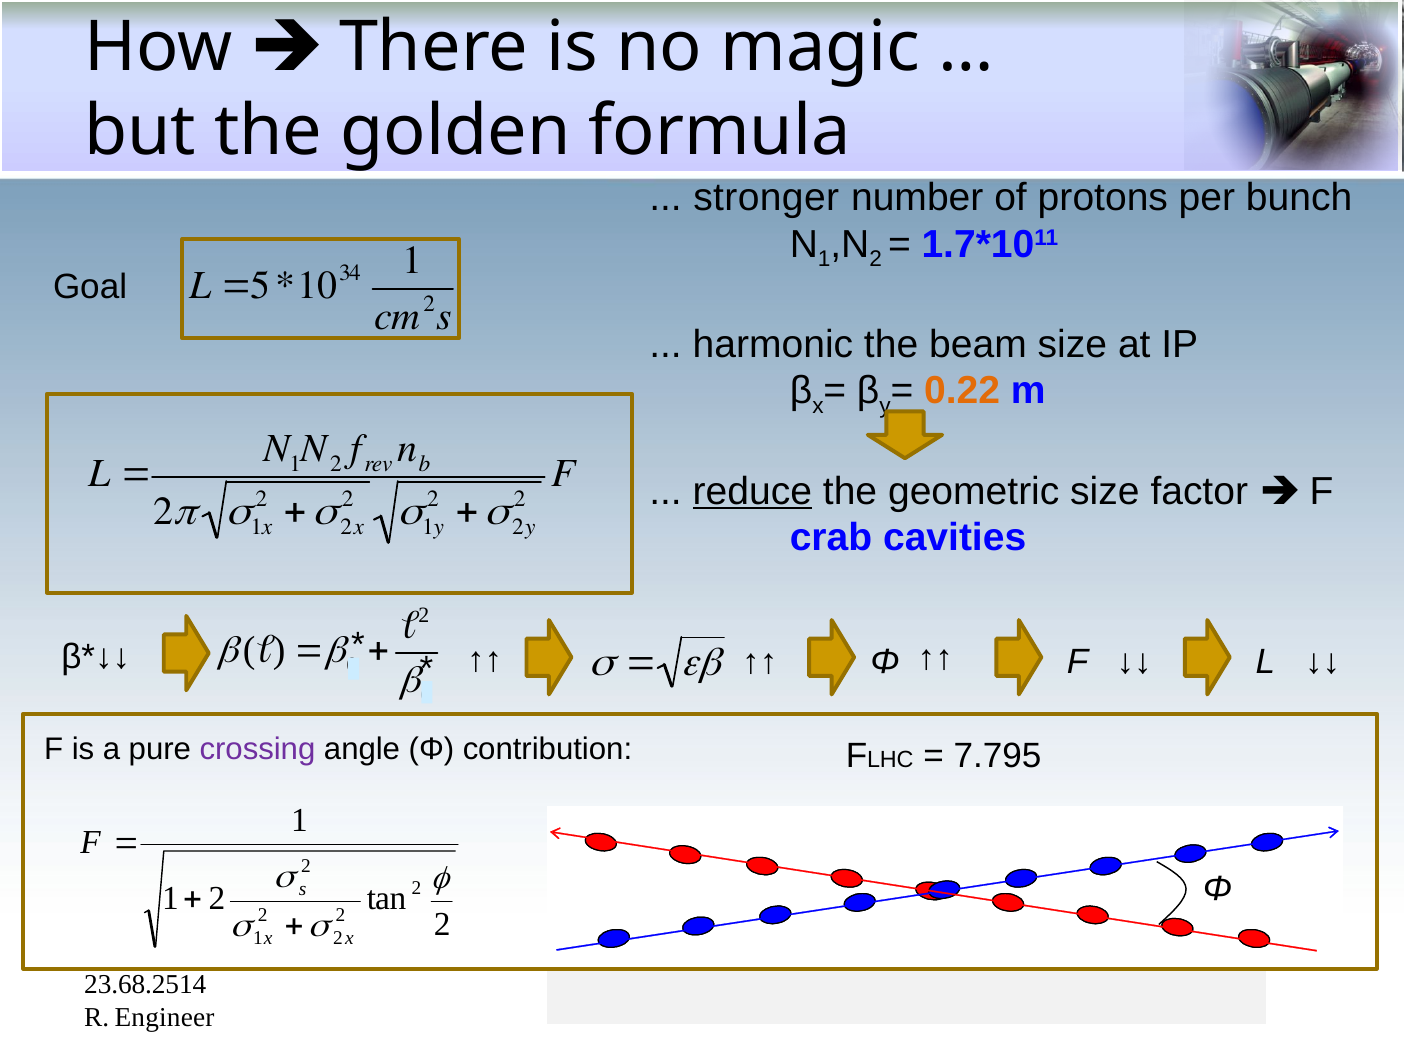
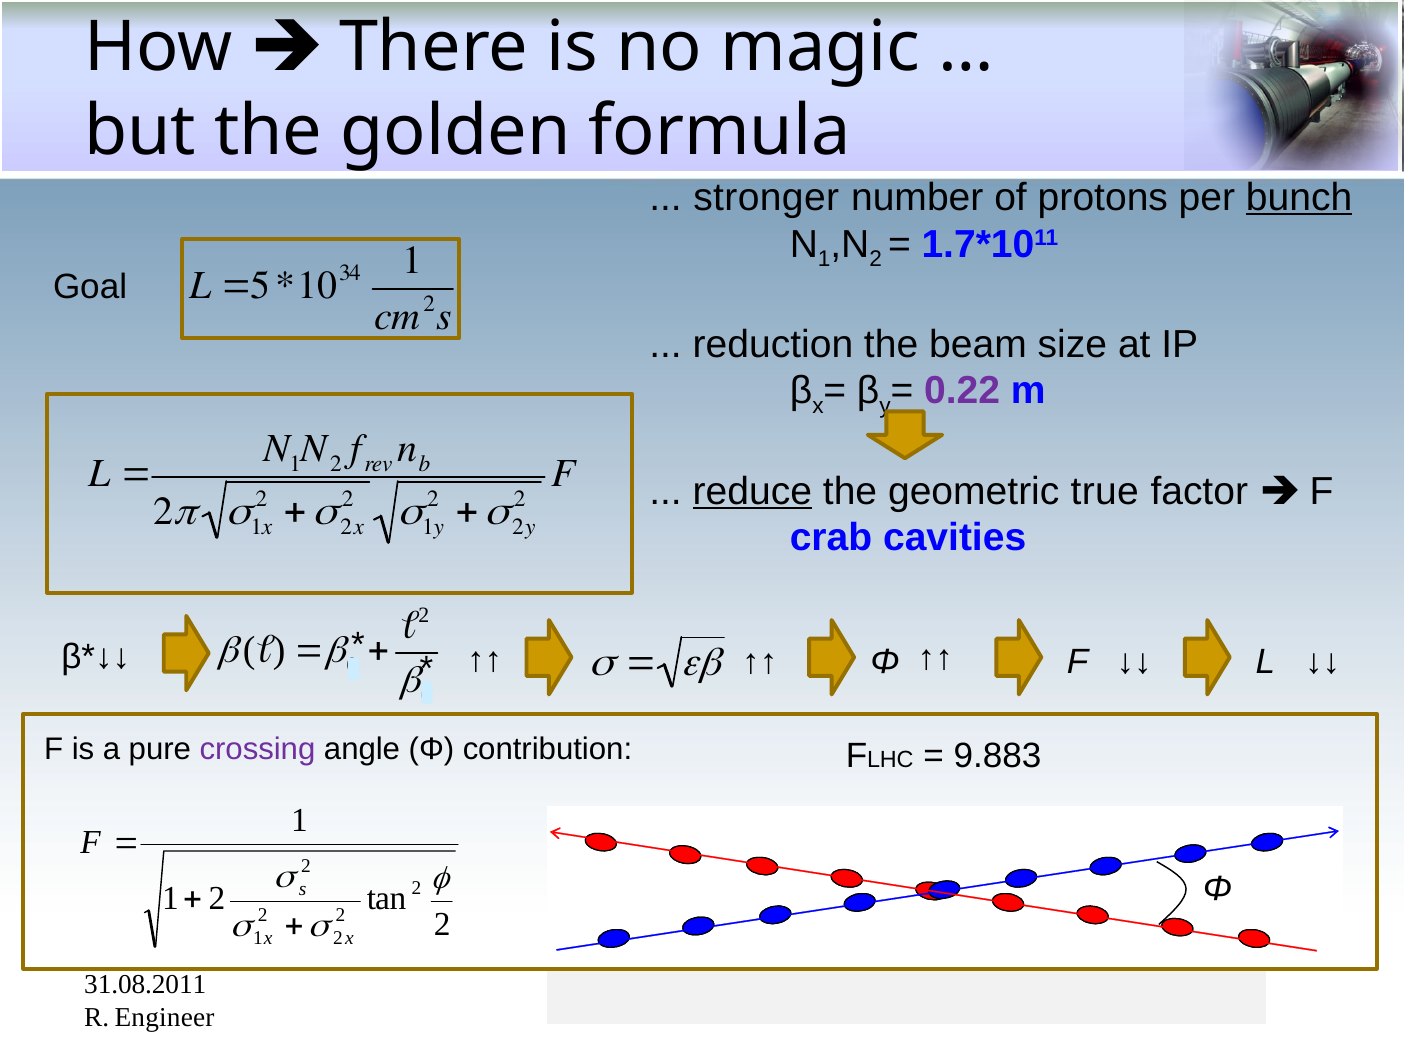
bunch underline: none -> present (1299, 197)
harmonic: harmonic -> reduction (773, 344)
0.22 colour: orange -> purple (962, 391)
geometric size: size -> true (1105, 491)
7.795: 7.795 -> 9.883 (998, 756)
23.68.2514: 23.68.2514 -> 31.08.2011 (145, 984)
